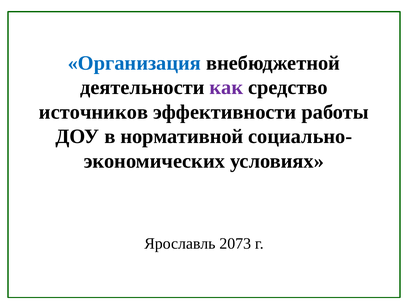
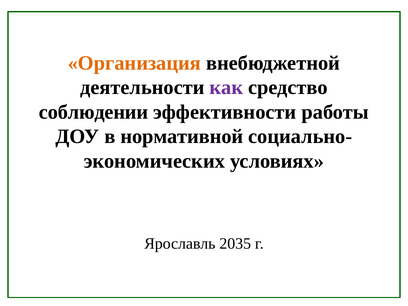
Организация colour: blue -> orange (134, 63)
источников: источников -> соблюдении (94, 112)
2073: 2073 -> 2035 (235, 244)
